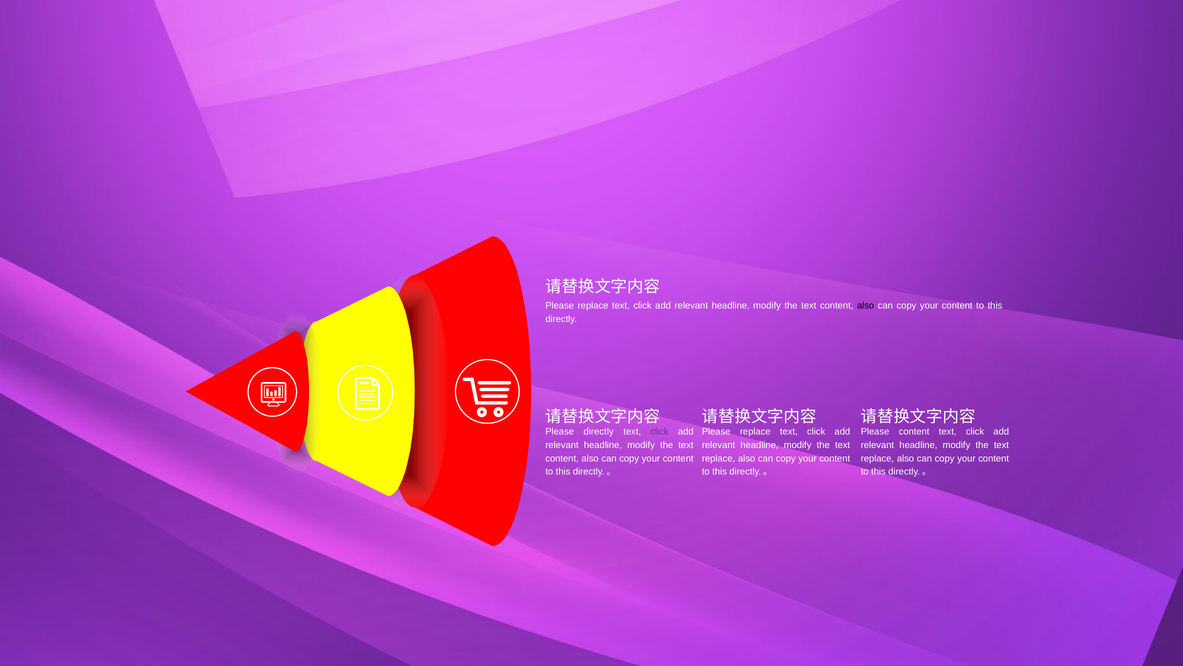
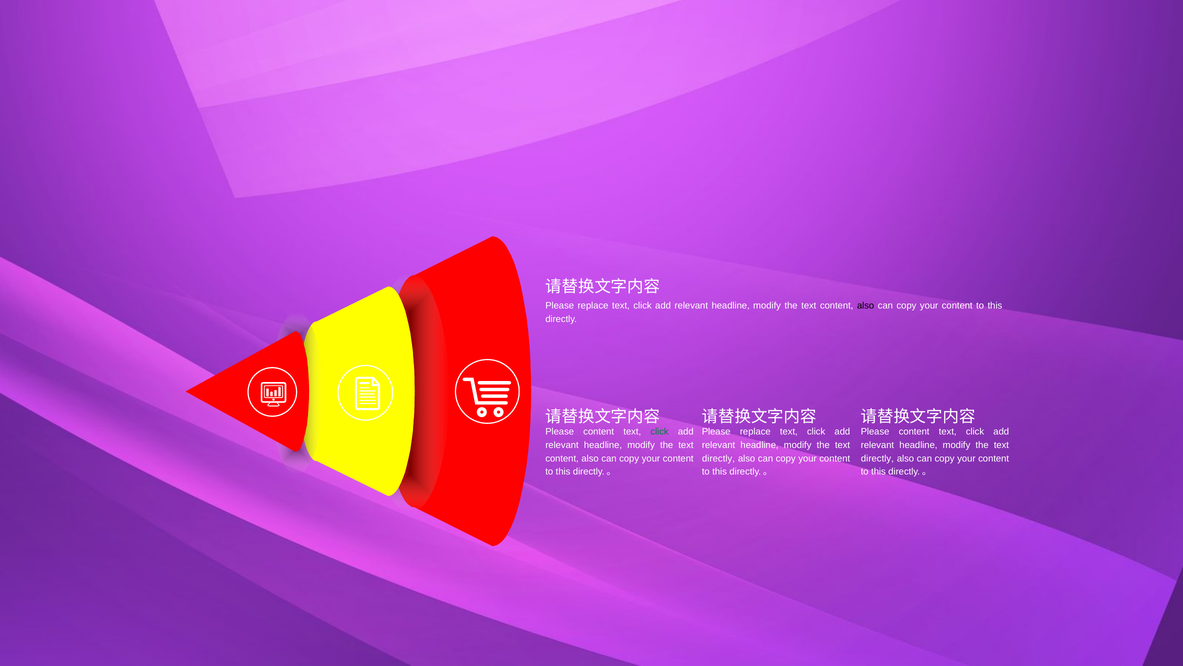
directly: directly -> content (599, 431)
click colour: purple -> green (660, 431)
replace: replace -> directly (719, 458)
replace: replace -> directly (877, 458)
